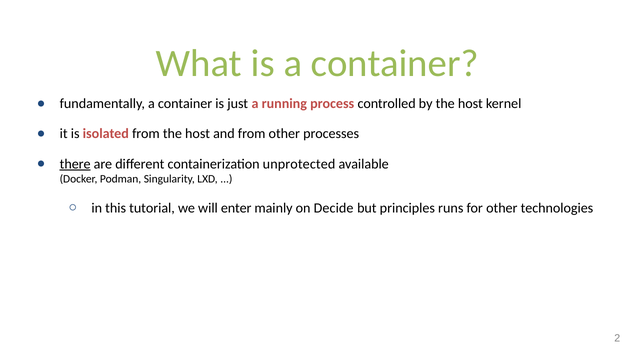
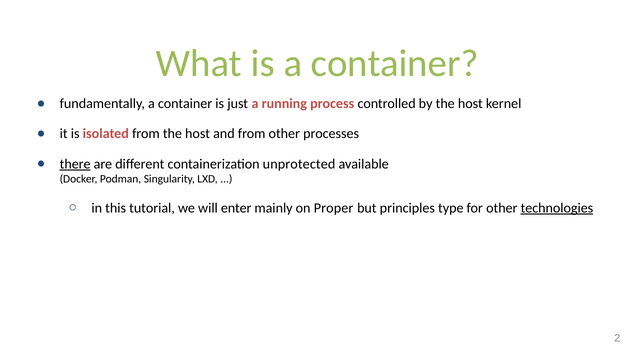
Decide: Decide -> Proper (334, 208)
runs: runs -> type (451, 208)
technologies underline: none -> present (557, 208)
